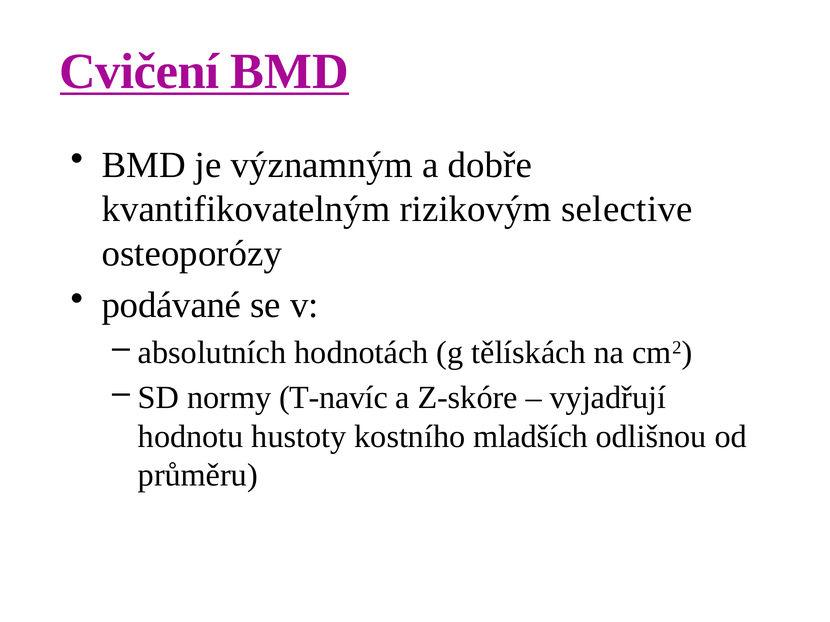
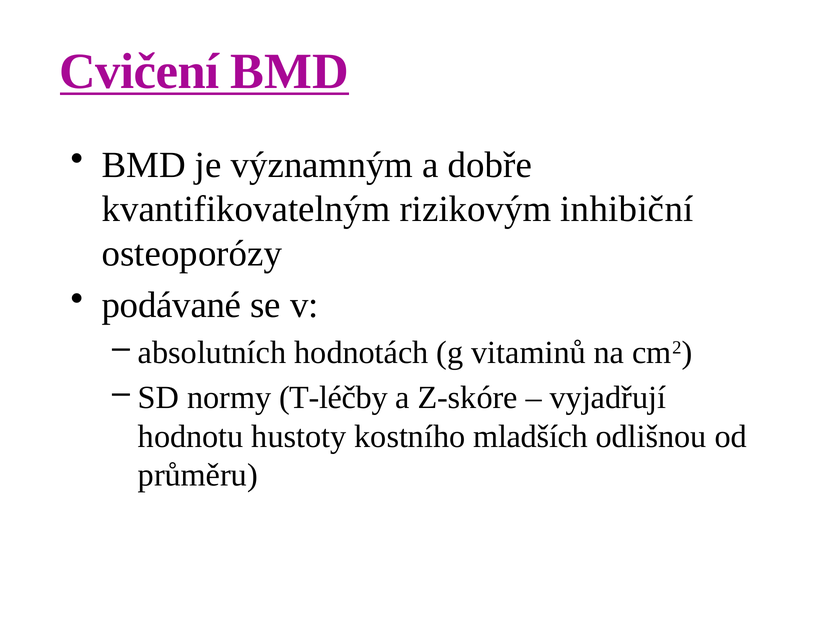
selective: selective -> inhibiční (627, 209)
tělískách: tělískách -> vitaminů (529, 353)
T-navíc: T-navíc -> T-léčby (333, 398)
